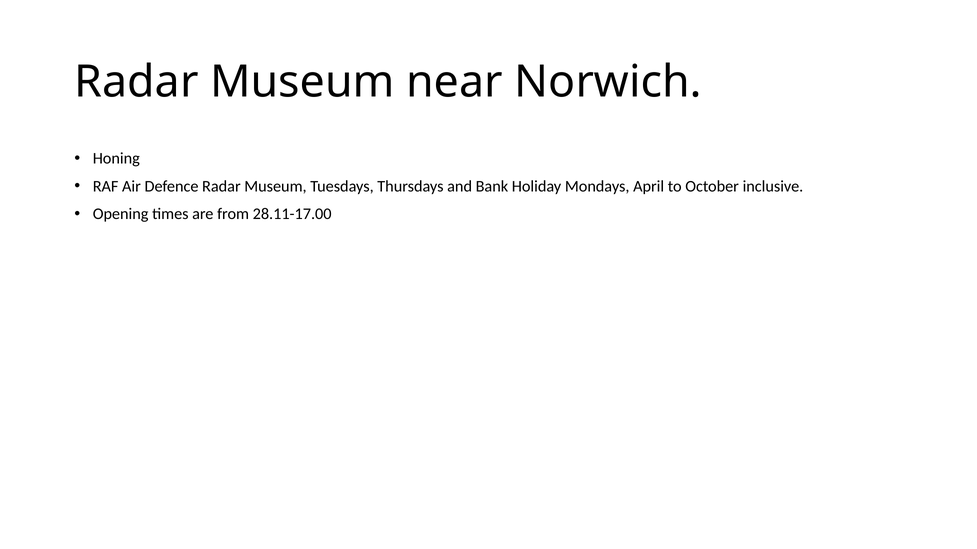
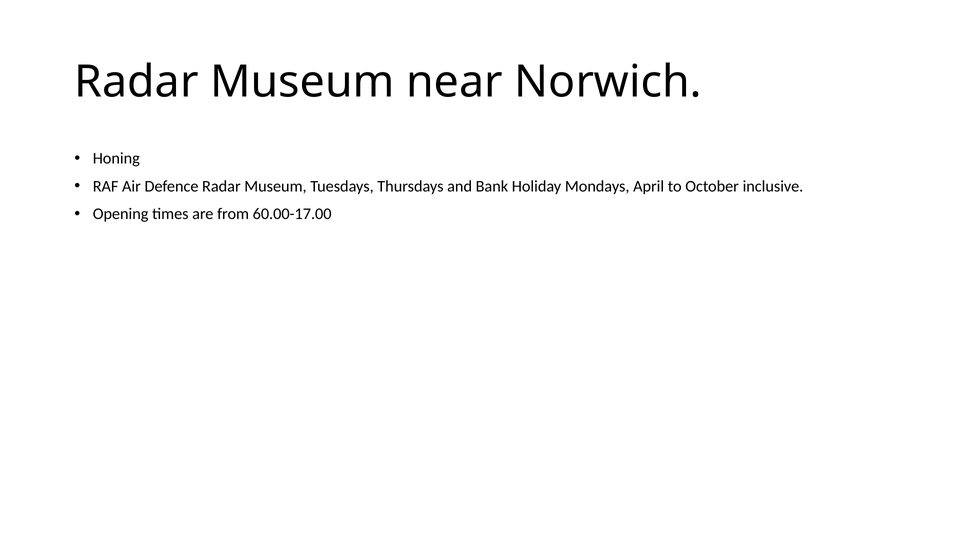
28.11-17.00: 28.11-17.00 -> 60.00-17.00 (292, 214)
